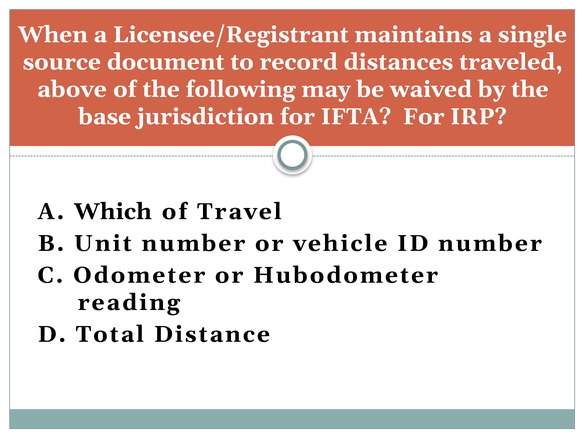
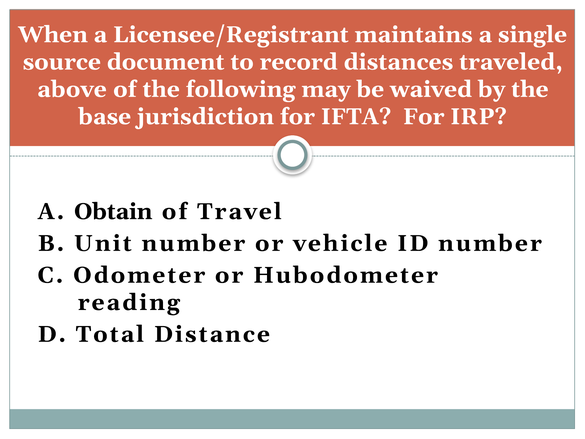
Which: Which -> Obtain (113, 211)
